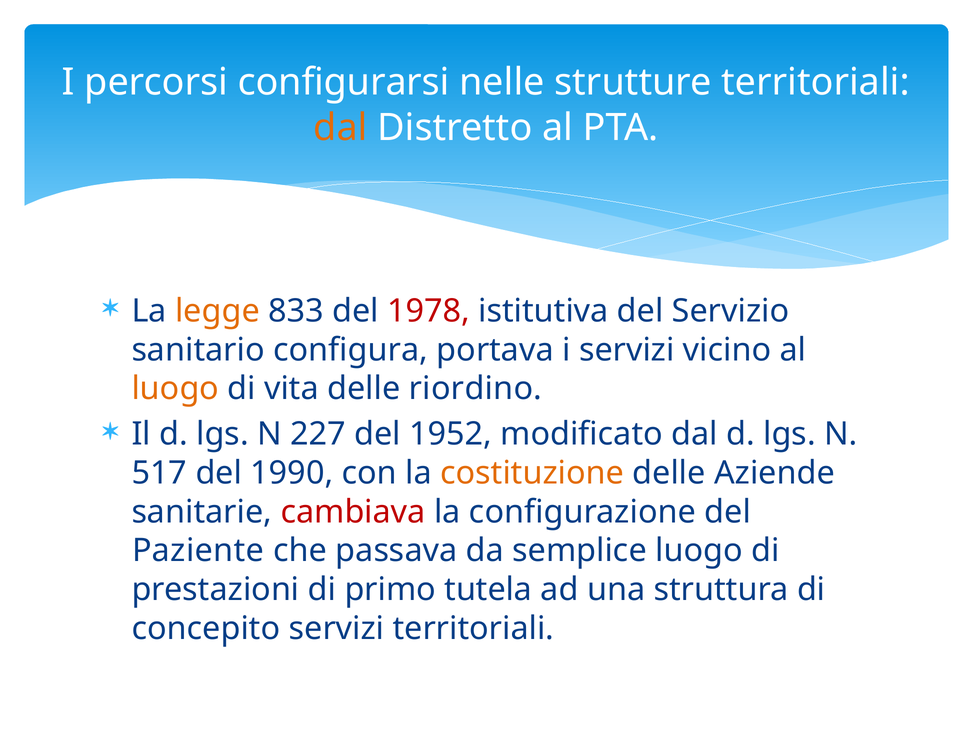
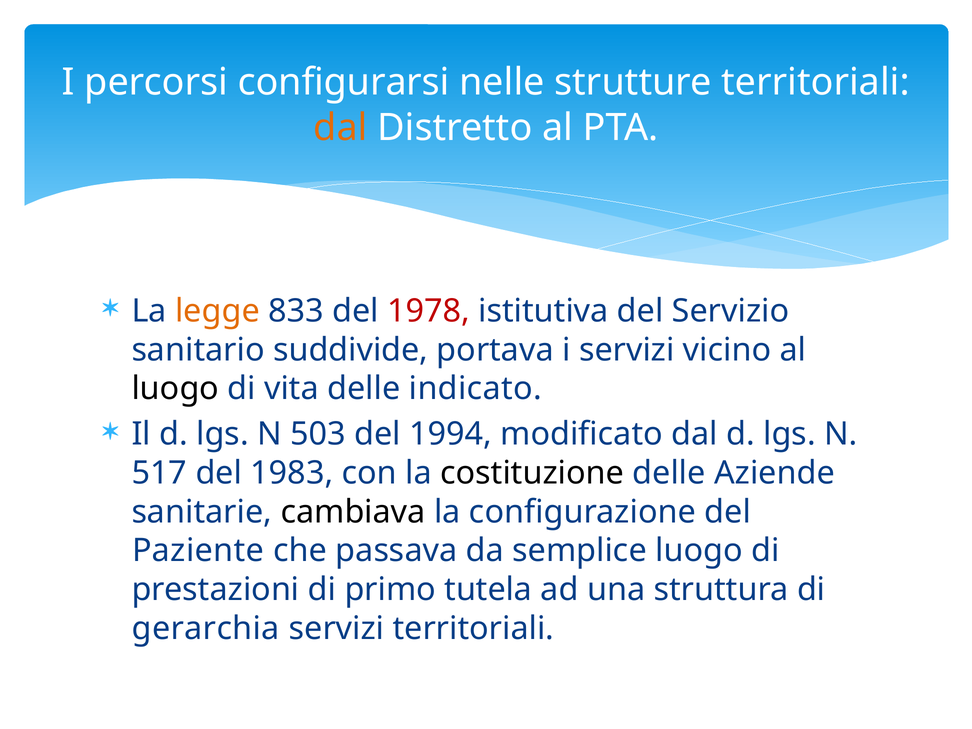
configura: configura -> suddivide (351, 350)
luogo colour: orange -> black (175, 389)
riordino: riordino -> indicato (475, 389)
227: 227 -> 503 (318, 434)
1952: 1952 -> 1994 (450, 434)
1990: 1990 -> 1983 (292, 473)
costituzione colour: orange -> black (532, 473)
cambiava colour: red -> black (353, 512)
concepito: concepito -> gerarchia (206, 628)
